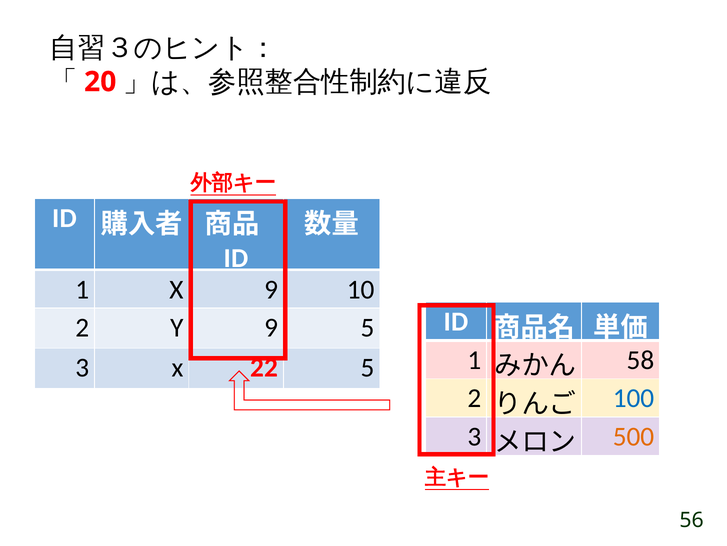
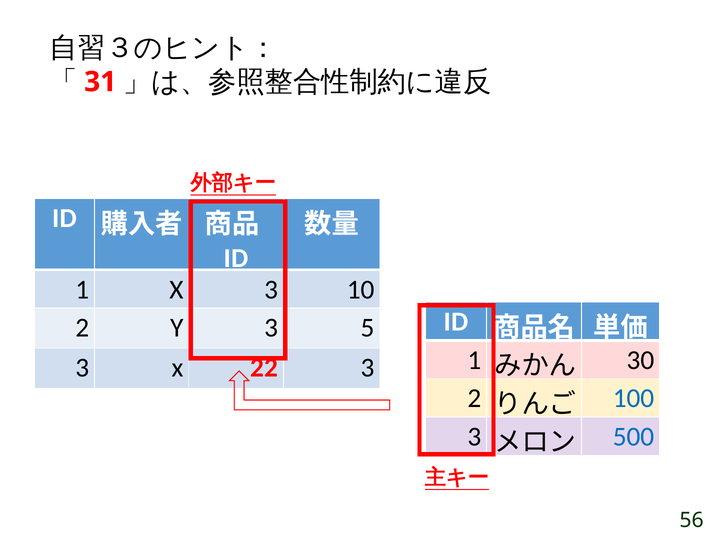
20: 20 -> 31 (100, 82)
X 9: 9 -> 3 (271, 289)
Y 9: 9 -> 3 (271, 327)
58: 58 -> 30 (640, 360)
5: 5 -> 3 (368, 367)
500 colour: orange -> blue (633, 436)
